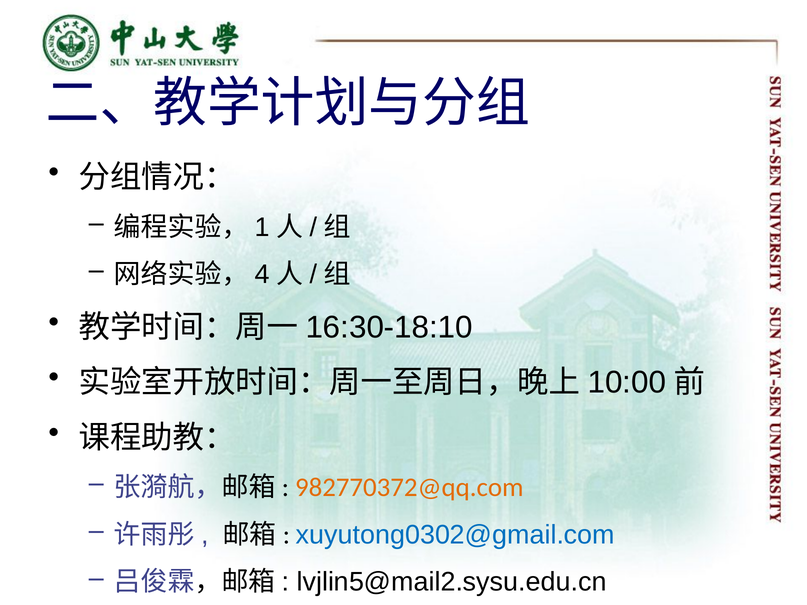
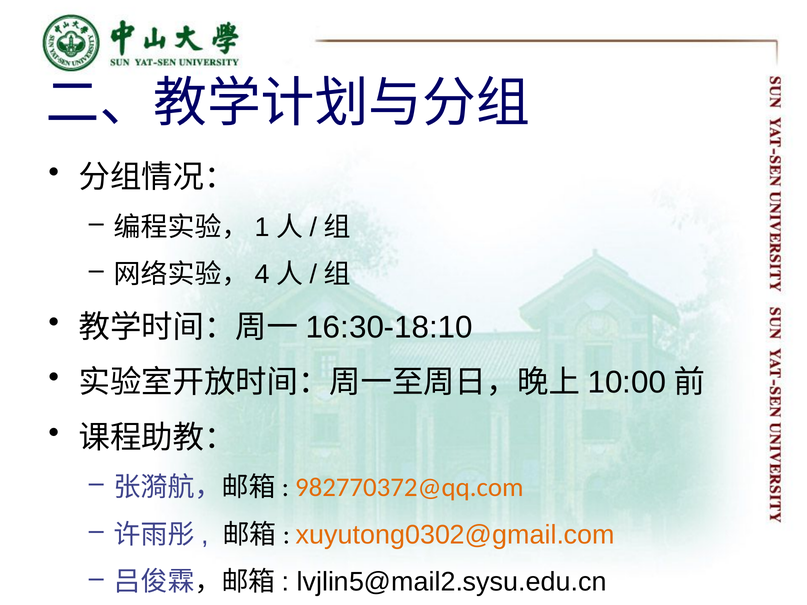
xuyutong0302@gmail.com colour: blue -> orange (455, 535)
